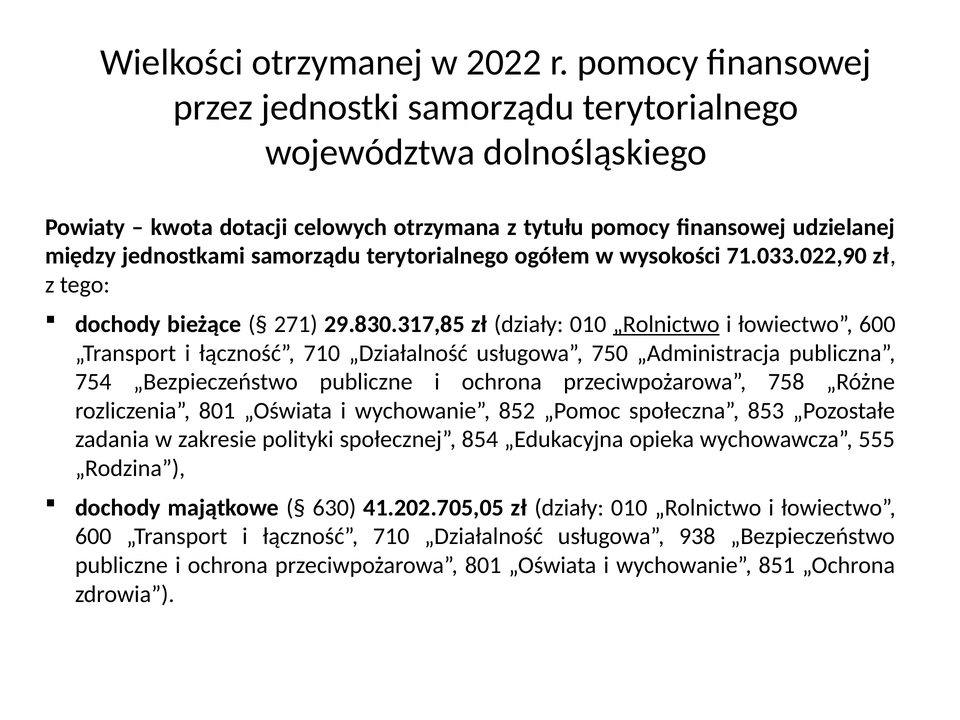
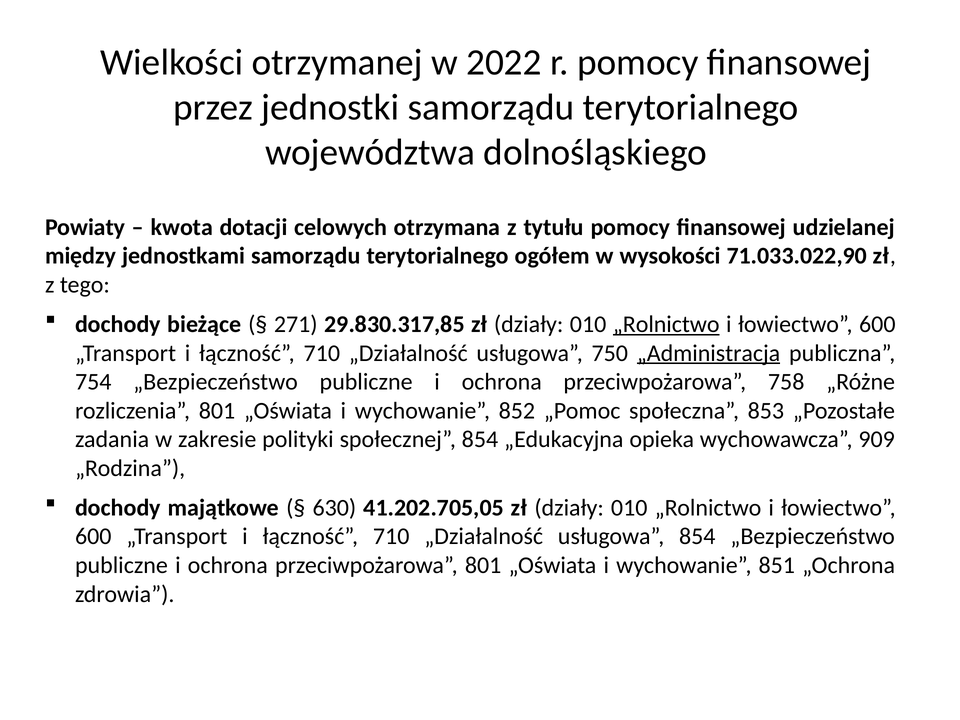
„Administracja underline: none -> present (709, 353)
555: 555 -> 909 (877, 440)
usługowa 938: 938 -> 854 (697, 537)
